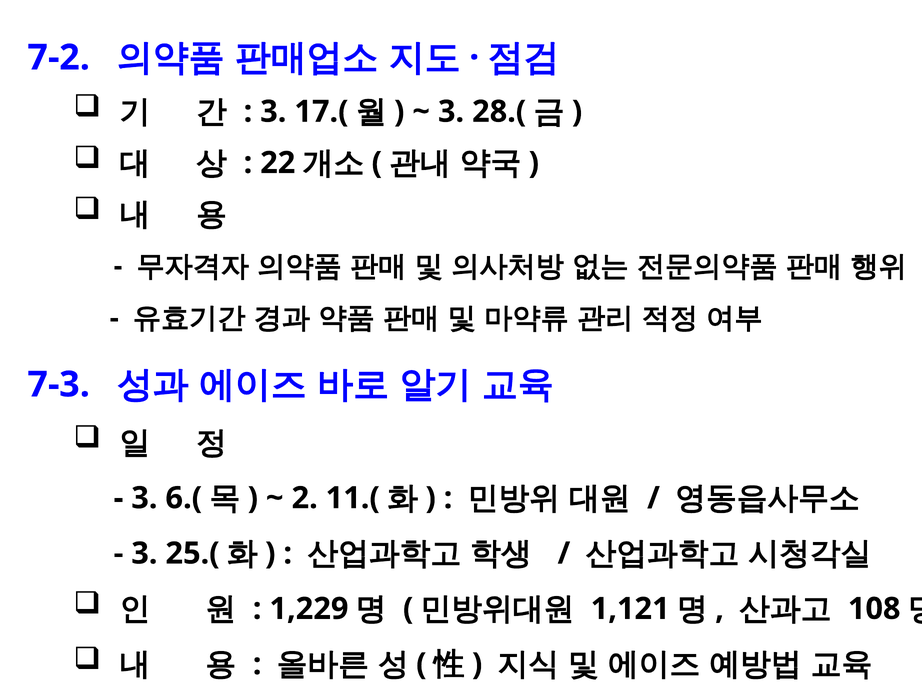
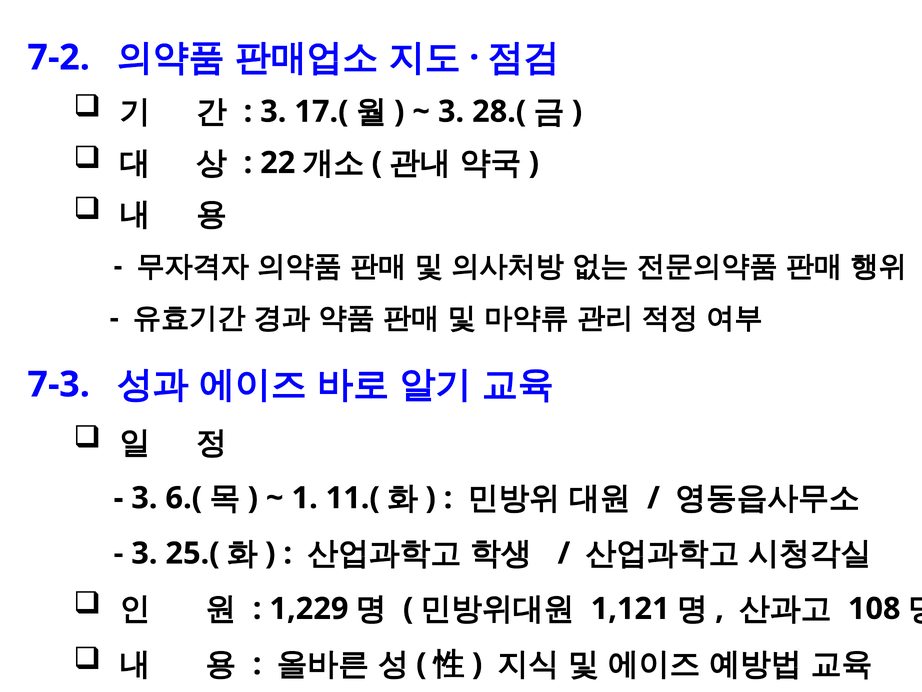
2: 2 -> 1 (305, 498)
